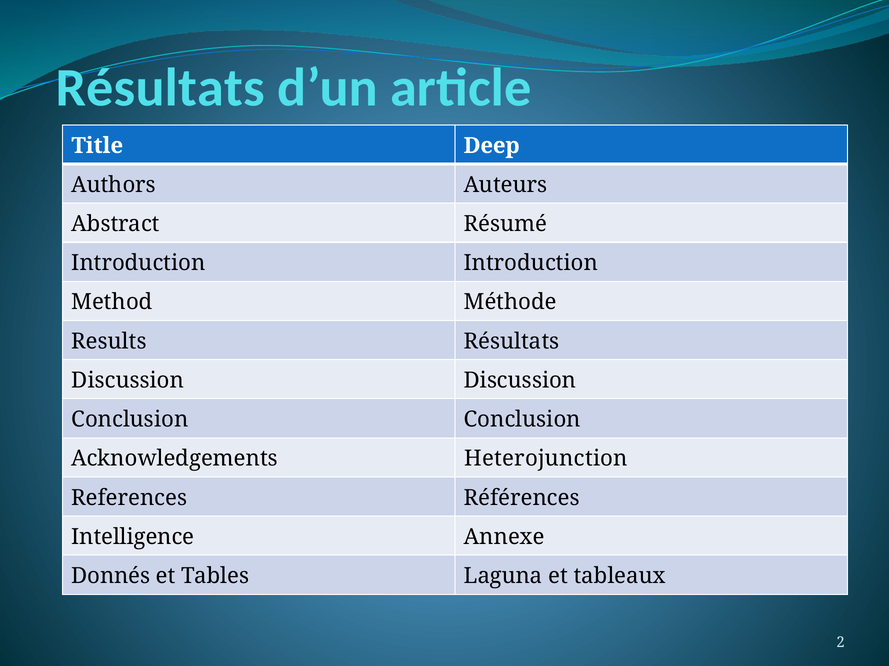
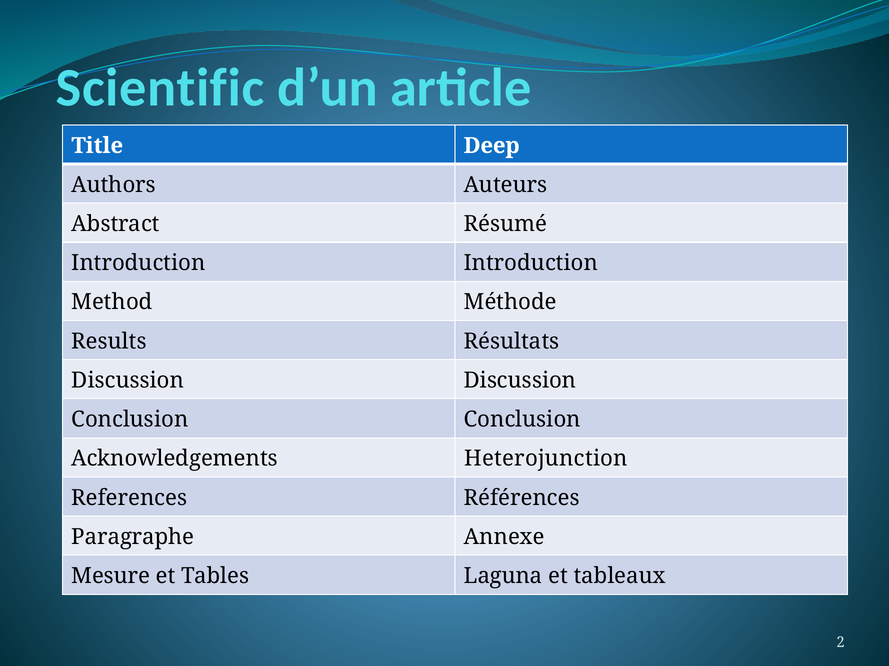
Résultats: Résultats -> Scientific (160, 88)
Intelligence: Intelligence -> Paragraphe (133, 537)
Donnés: Donnés -> Mesure (111, 577)
